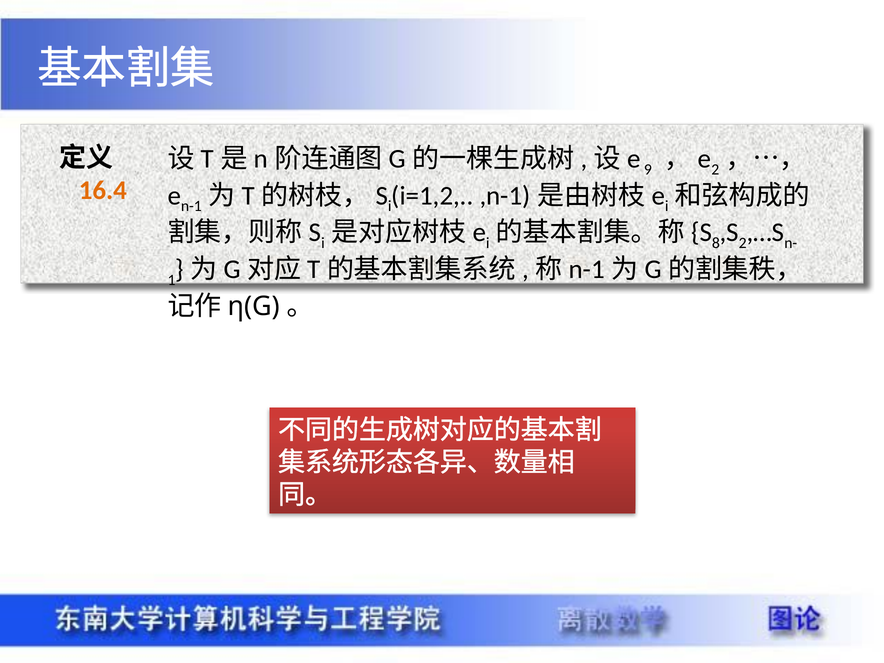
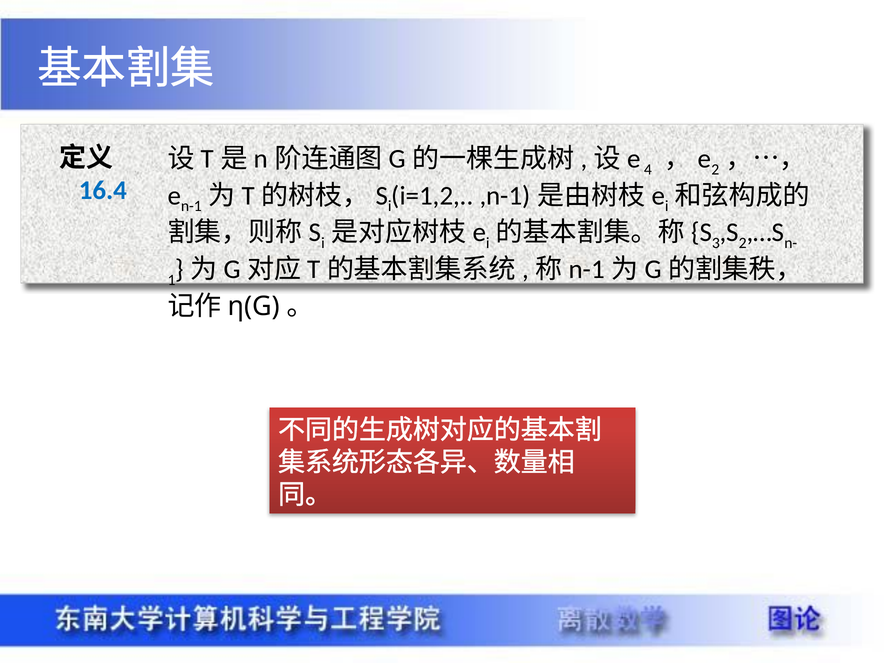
9: 9 -> 4 (648, 169)
16.4 colour: orange -> blue (103, 190)
8: 8 -> 3 (716, 243)
